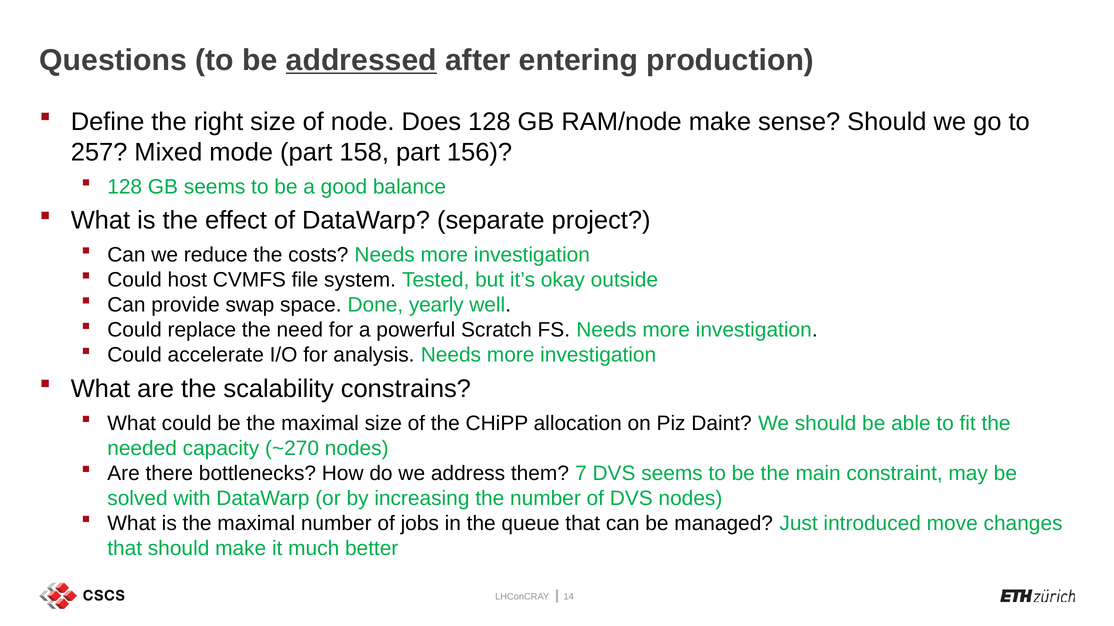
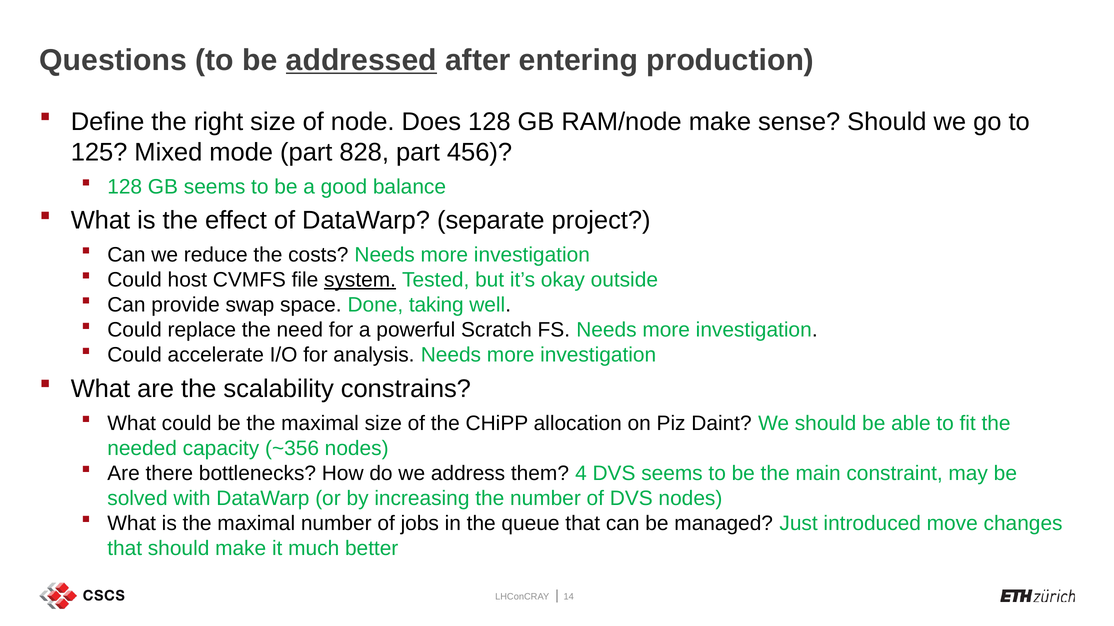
257: 257 -> 125 (99, 152)
158: 158 -> 828 (364, 152)
156: 156 -> 456 (480, 152)
system underline: none -> present (360, 280)
yearly: yearly -> taking (436, 305)
~270: ~270 -> ~356 (292, 449)
7: 7 -> 4 (581, 474)
